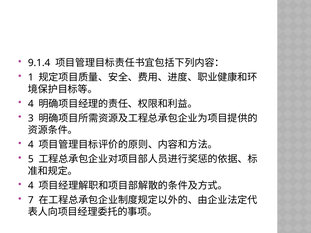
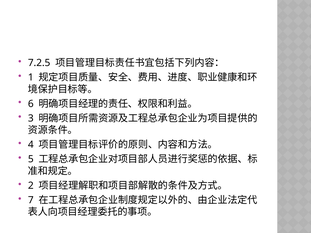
9.1.4: 9.1.4 -> 7.2.5 (39, 63)
4: 4 -> 6 (31, 104)
4: 4 -> 2 (31, 186)
